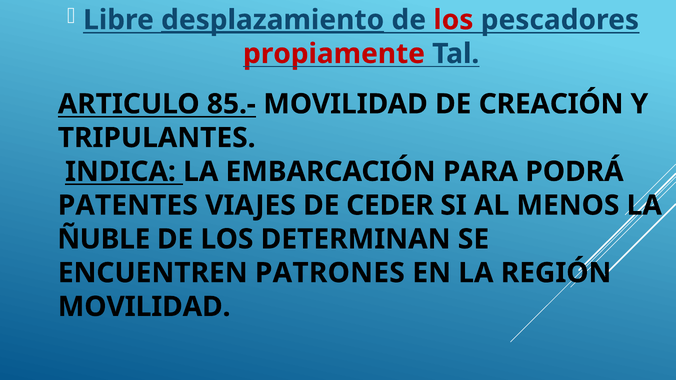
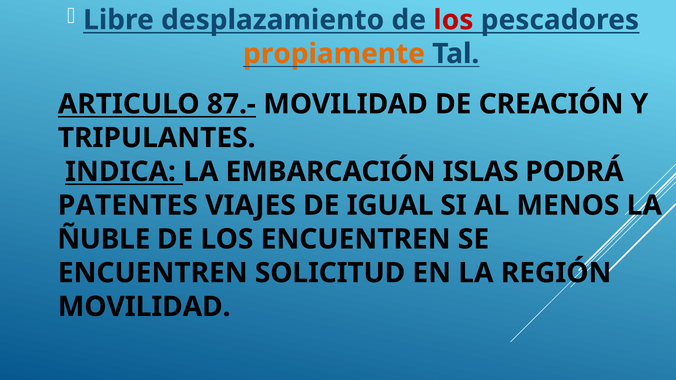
desplazamiento underline: present -> none (273, 20)
propiamente colour: red -> orange (334, 54)
85.-: 85.- -> 87.- (231, 104)
PARA: PARA -> ISLAS (481, 172)
CEDER: CEDER -> IGUAL (390, 205)
LOS DETERMINAN: DETERMINAN -> ENCUENTREN (356, 239)
PATRONES: PATRONES -> SOLICITUD (330, 273)
